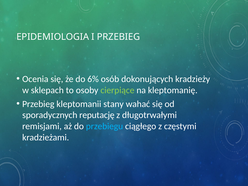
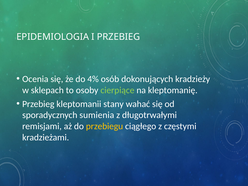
6%: 6% -> 4% (93, 79)
reputację: reputację -> sumienia (97, 115)
przebiegu colour: light blue -> yellow (105, 126)
